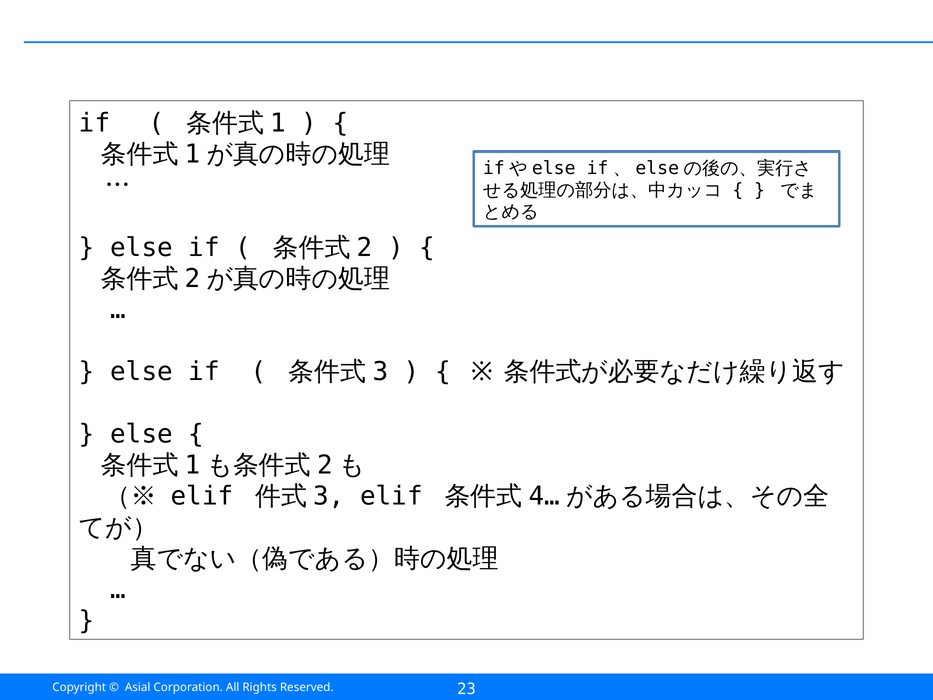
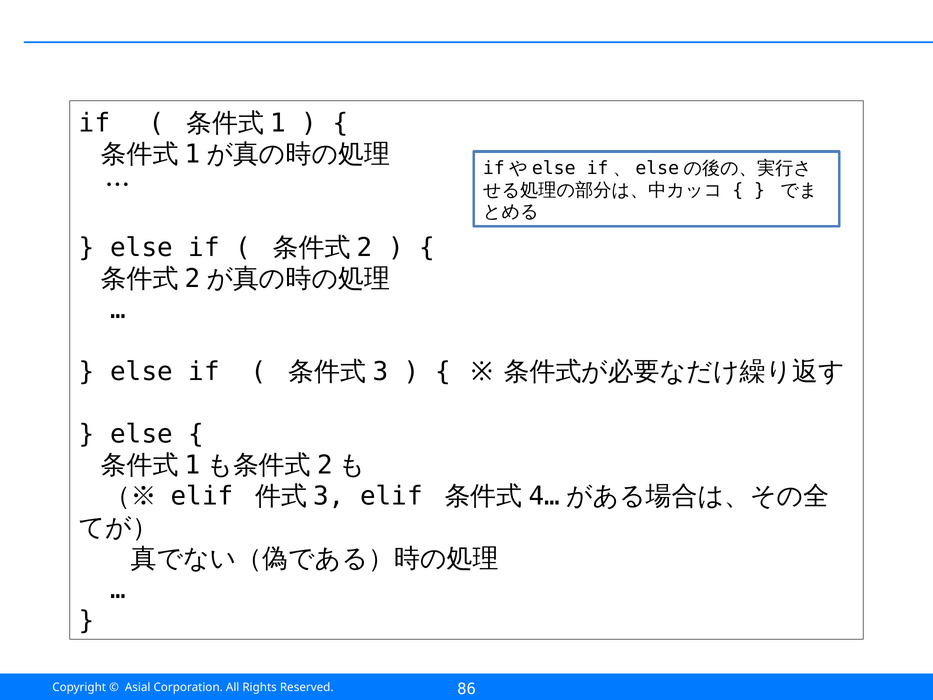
23: 23 -> 86 (467, 689)
